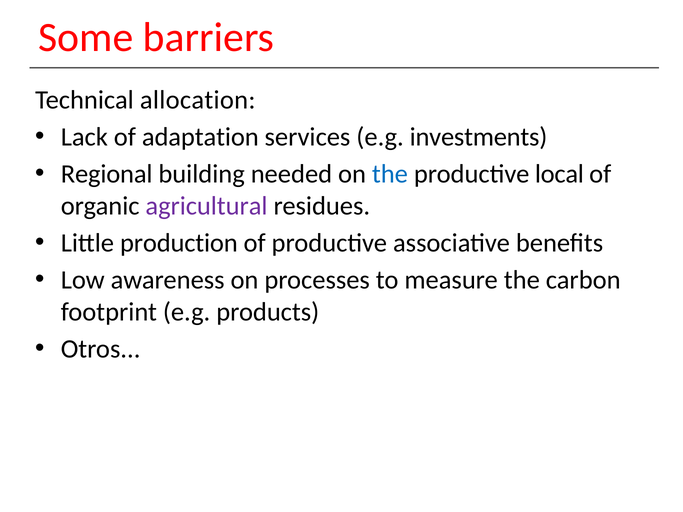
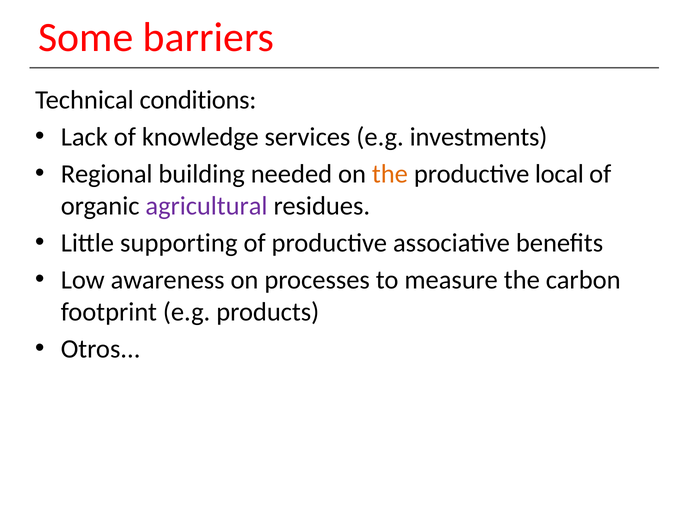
allocation: allocation -> conditions (198, 100)
adaptation: adaptation -> knowledge (200, 137)
the colour: blue -> orange (390, 174)
production: production -> supporting (179, 243)
